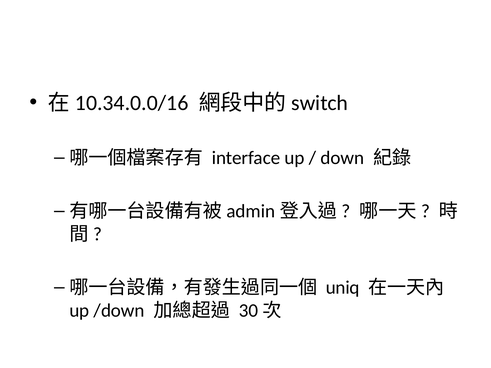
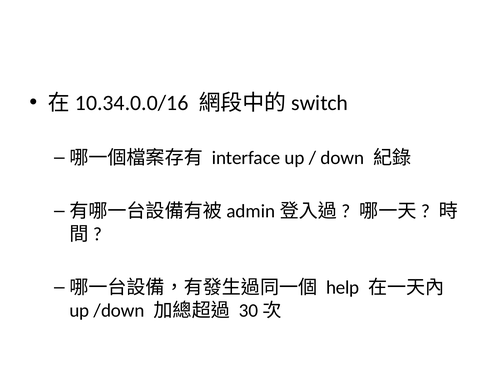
uniq: uniq -> help (343, 288)
